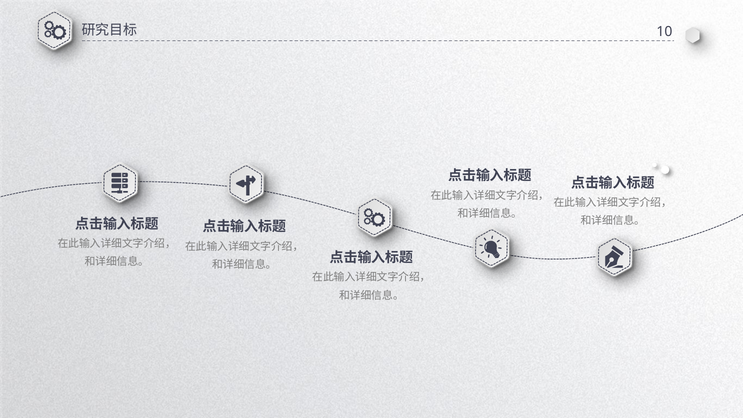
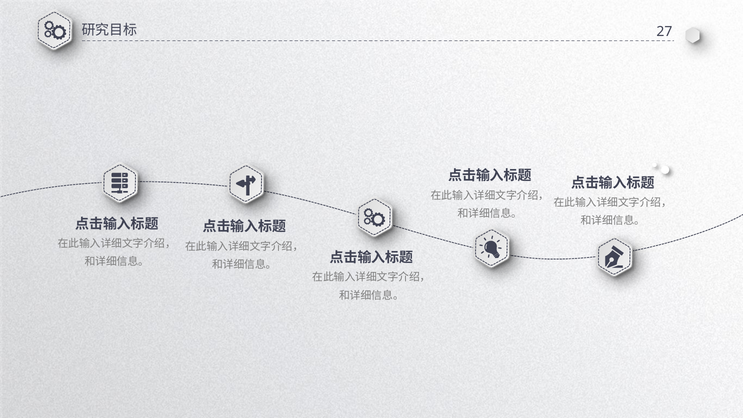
10: 10 -> 27 (664, 32)
